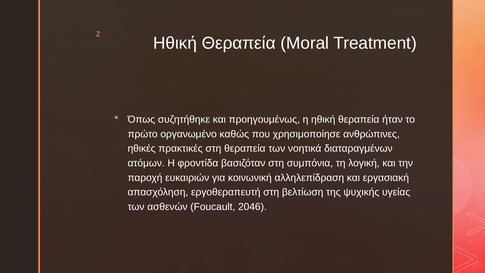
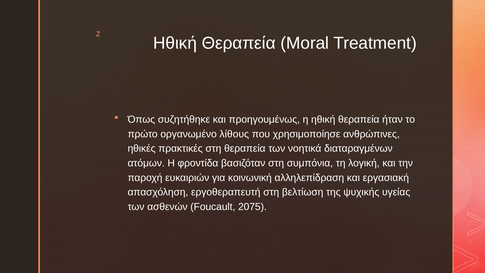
καθώς: καθώς -> λίθους (234, 134)
2046: 2046 -> 2075 (252, 207)
